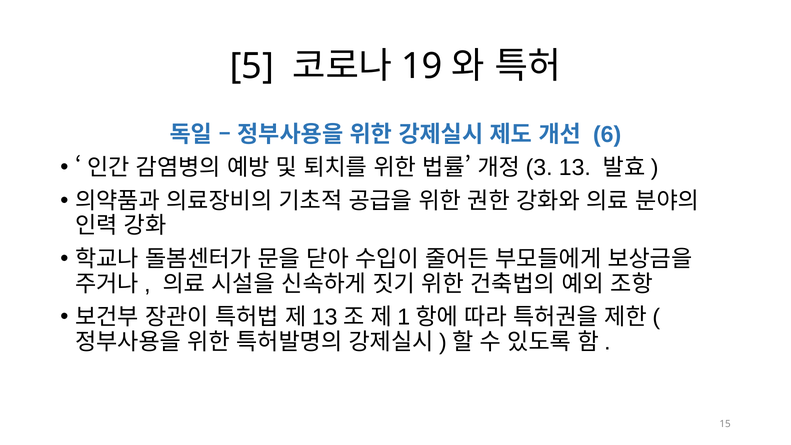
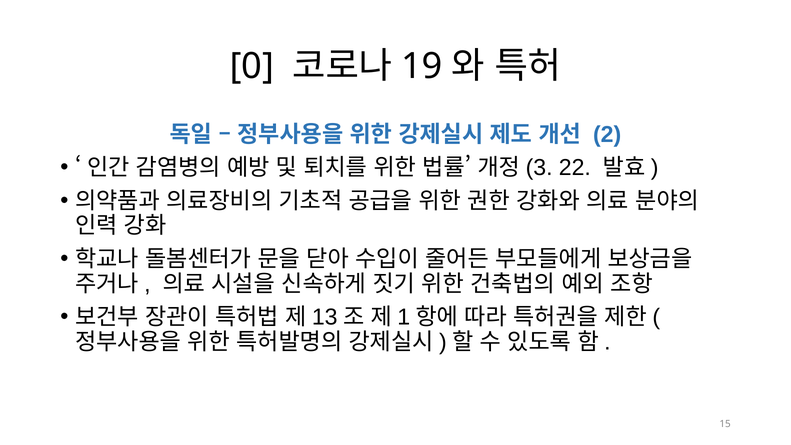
5: 5 -> 0 (252, 66)
6: 6 -> 2 (607, 135)
13: 13 -> 22 (575, 168)
